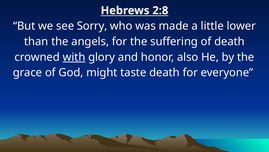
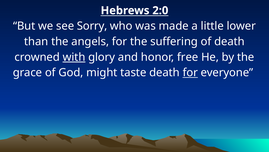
2:8: 2:8 -> 2:0 (160, 11)
also: also -> free (188, 57)
for underline: none -> present (190, 72)
